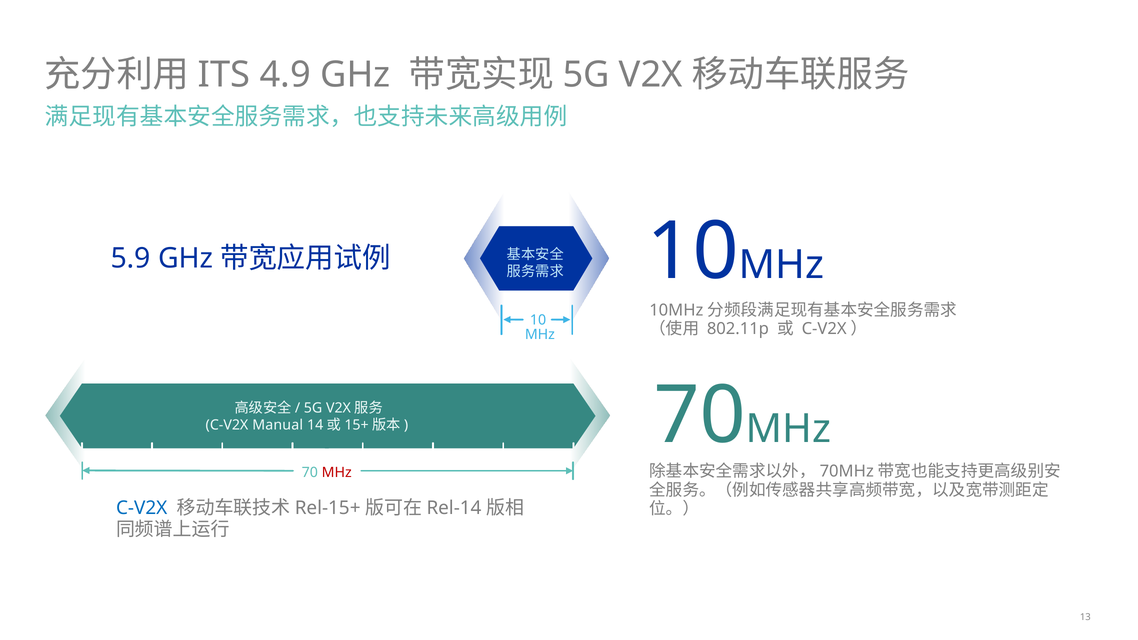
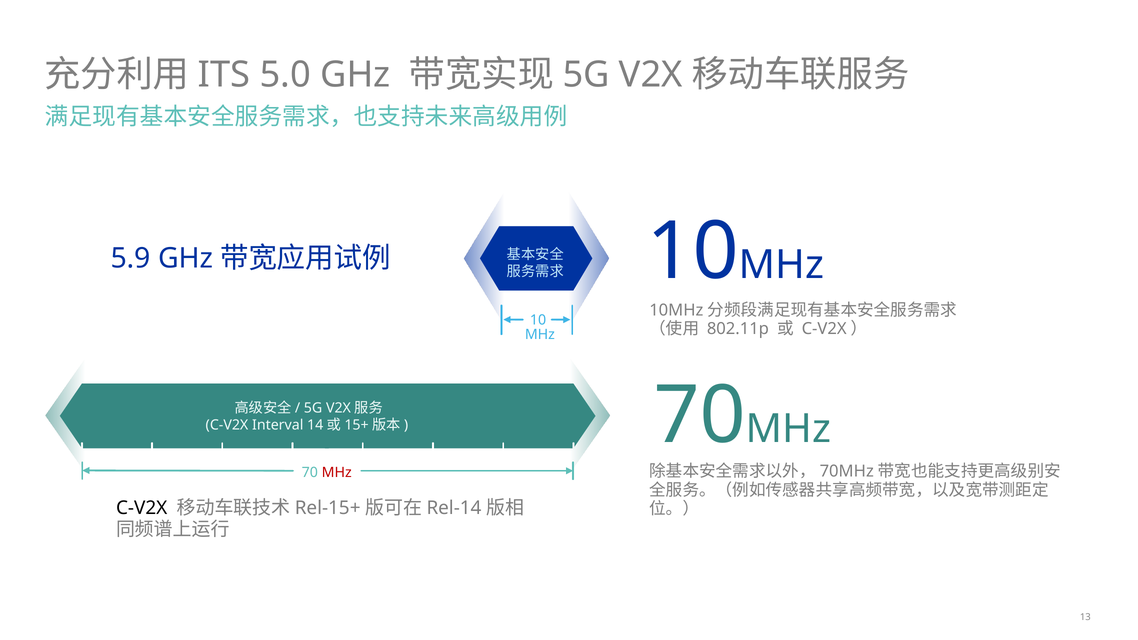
4.9: 4.9 -> 5.0 (285, 75)
Manual: Manual -> Interval (278, 425)
C-V2X colour: blue -> black (142, 508)
